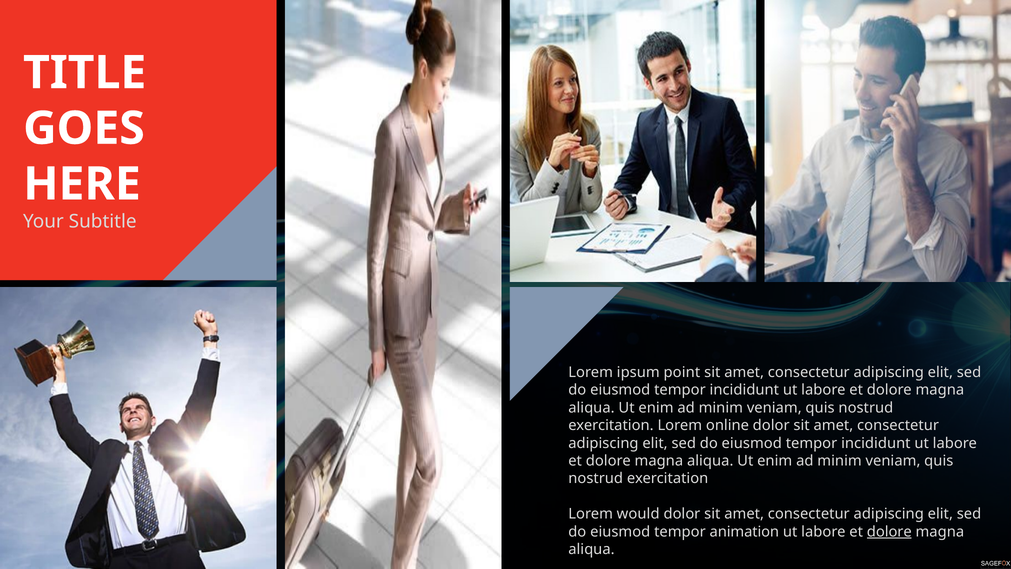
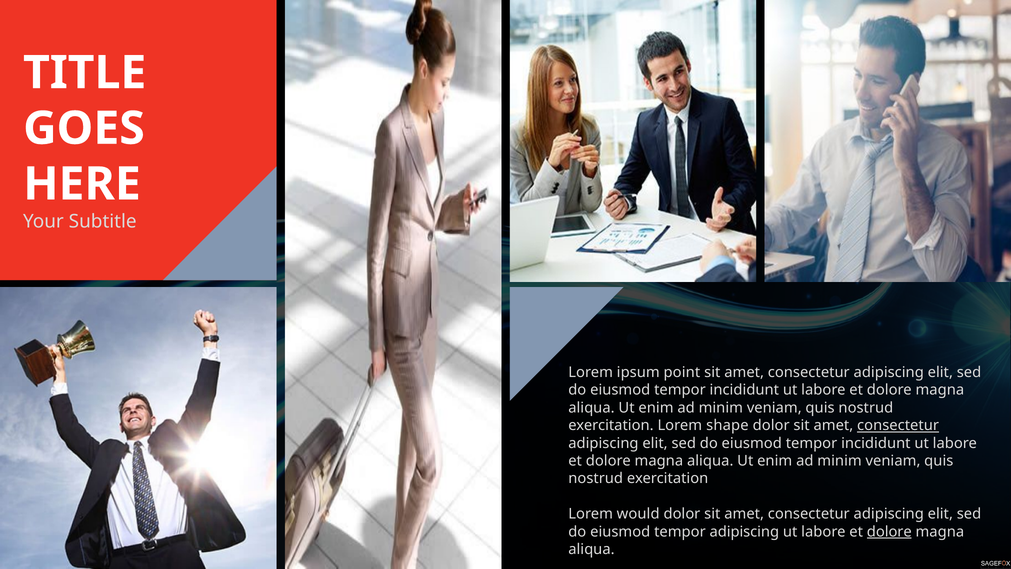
online: online -> shape (727, 425)
consectetur underline: none -> present (898, 425)
tempor animation: animation -> adipiscing (744, 531)
